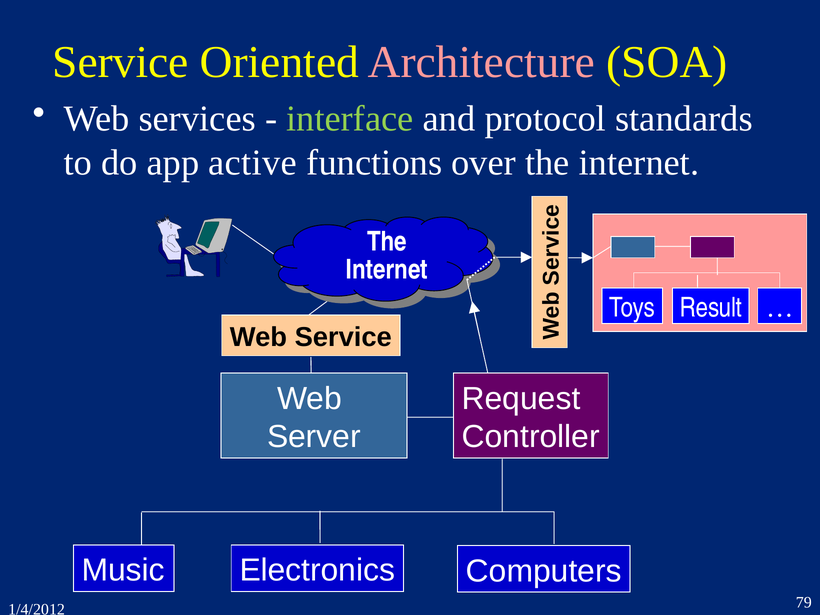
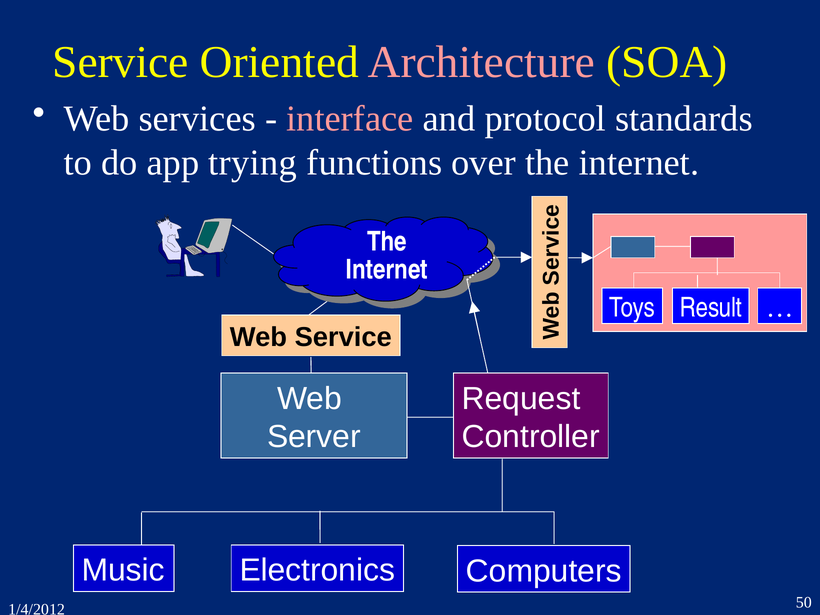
interface colour: light green -> pink (350, 119)
active: active -> trying (253, 163)
79: 79 -> 50 (804, 602)
